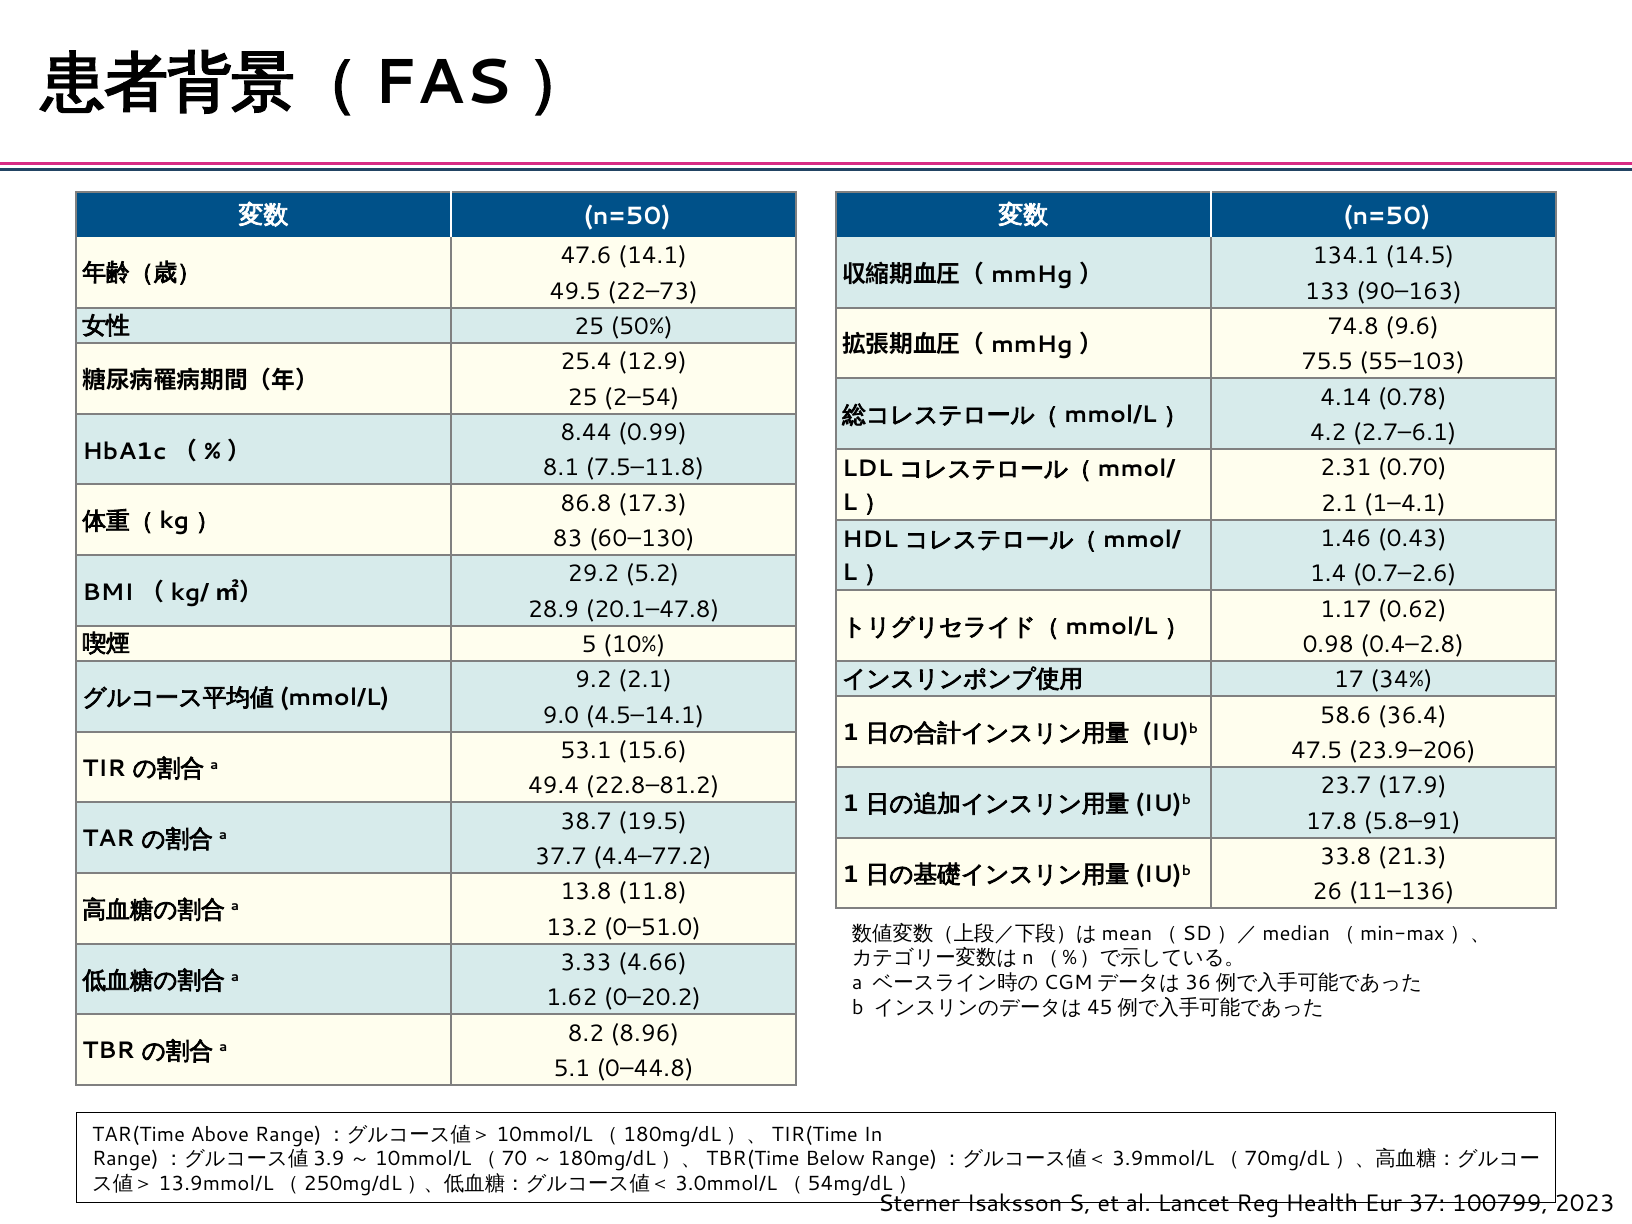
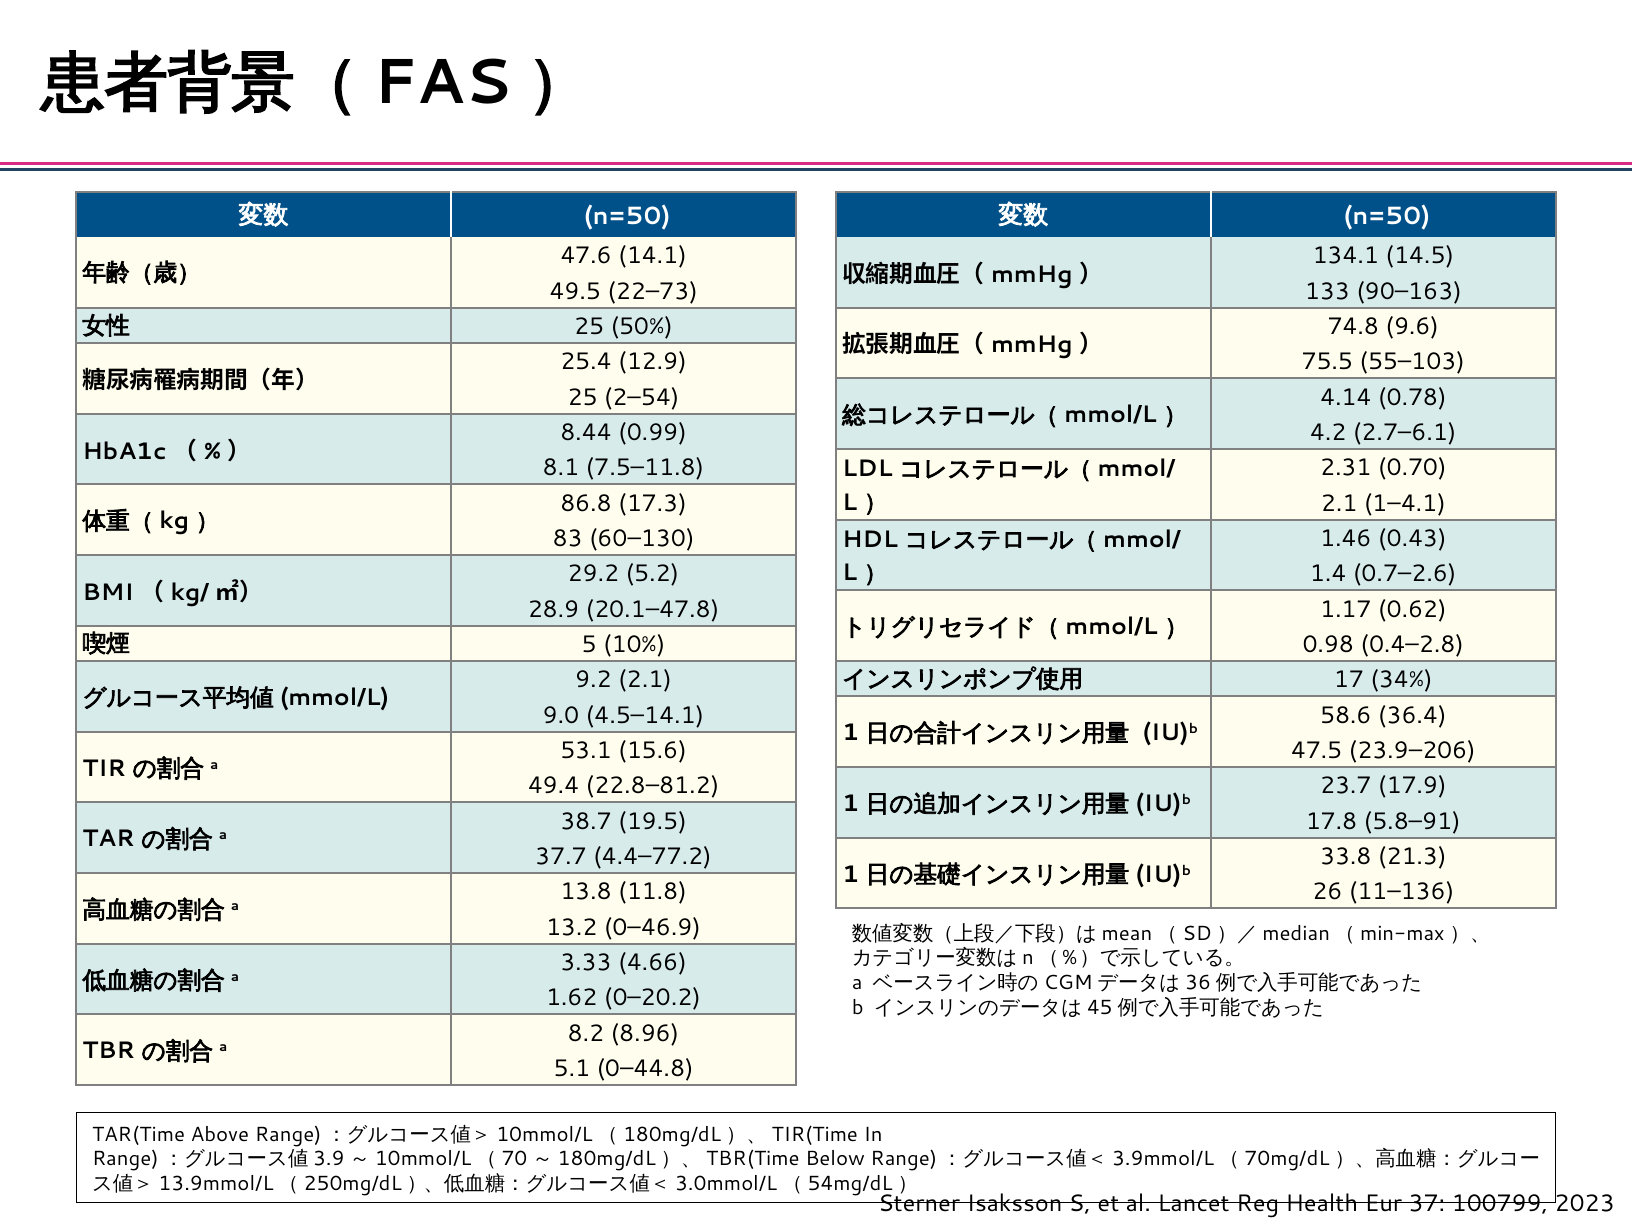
0–51.0: 0–51.0 -> 0–46.9 (652, 927)
